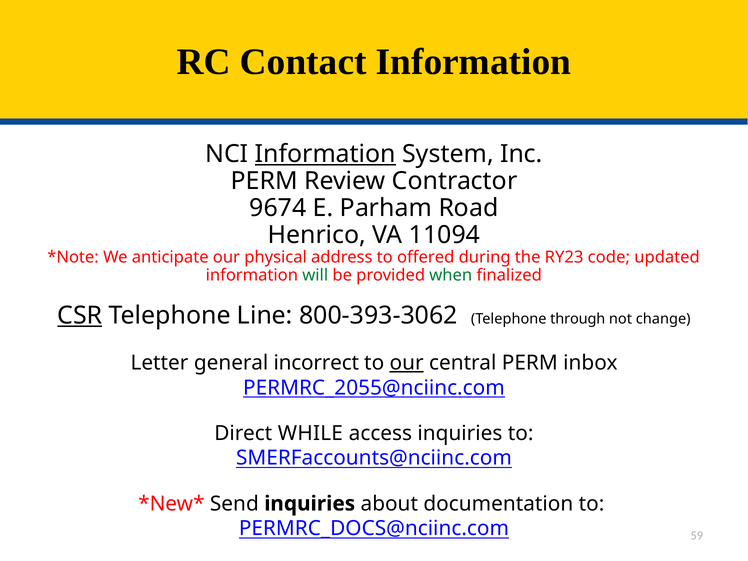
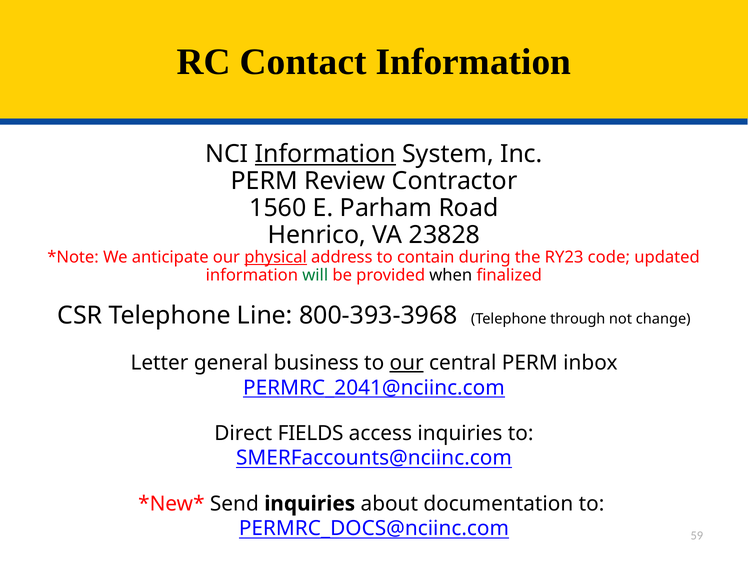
9674: 9674 -> 1560 (278, 208)
11094: 11094 -> 23828 (445, 235)
physical underline: none -> present (276, 257)
offered: offered -> contain (426, 257)
when colour: green -> black (451, 275)
CSR underline: present -> none (80, 316)
800-393-3062: 800-393-3062 -> 800-393-3968 (378, 316)
incorrect: incorrect -> business (316, 363)
PERMRC_2055@nciinc.com: PERMRC_2055@nciinc.com -> PERMRC_2041@nciinc.com (374, 388)
WHILE: WHILE -> FIELDS (311, 433)
